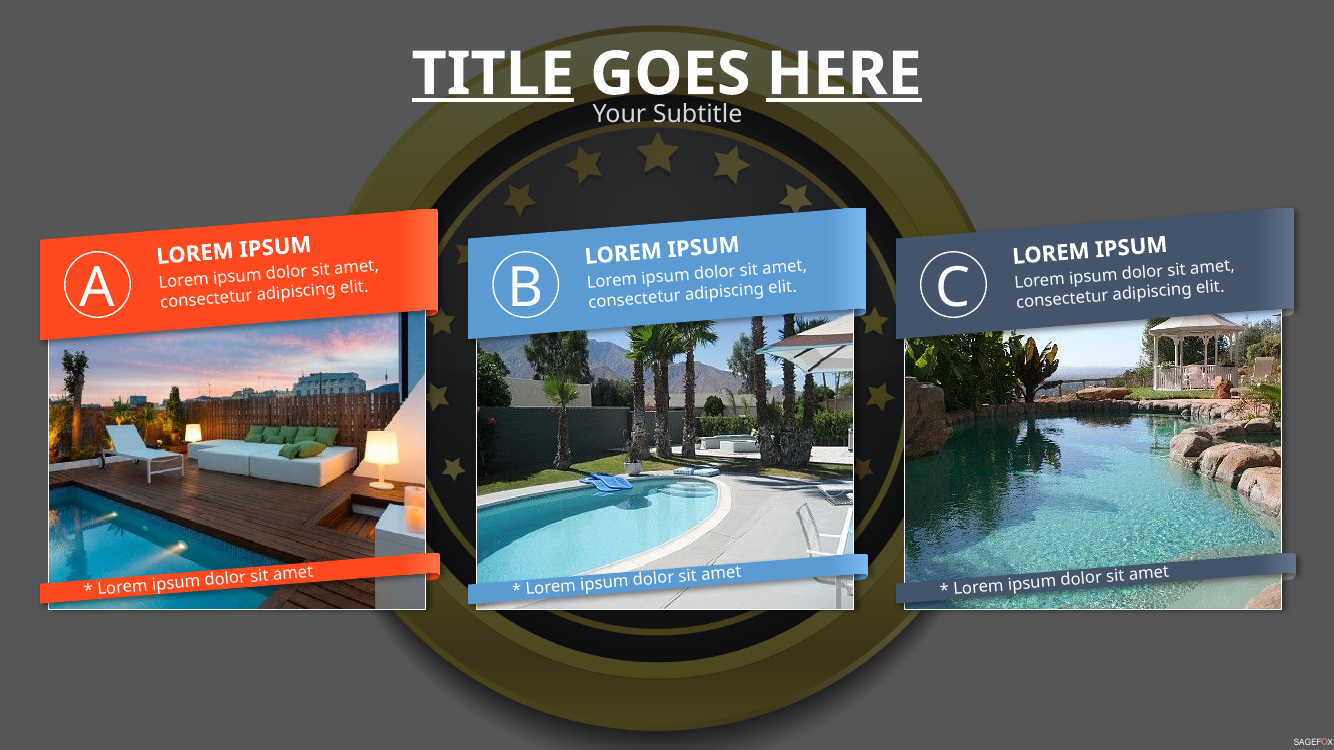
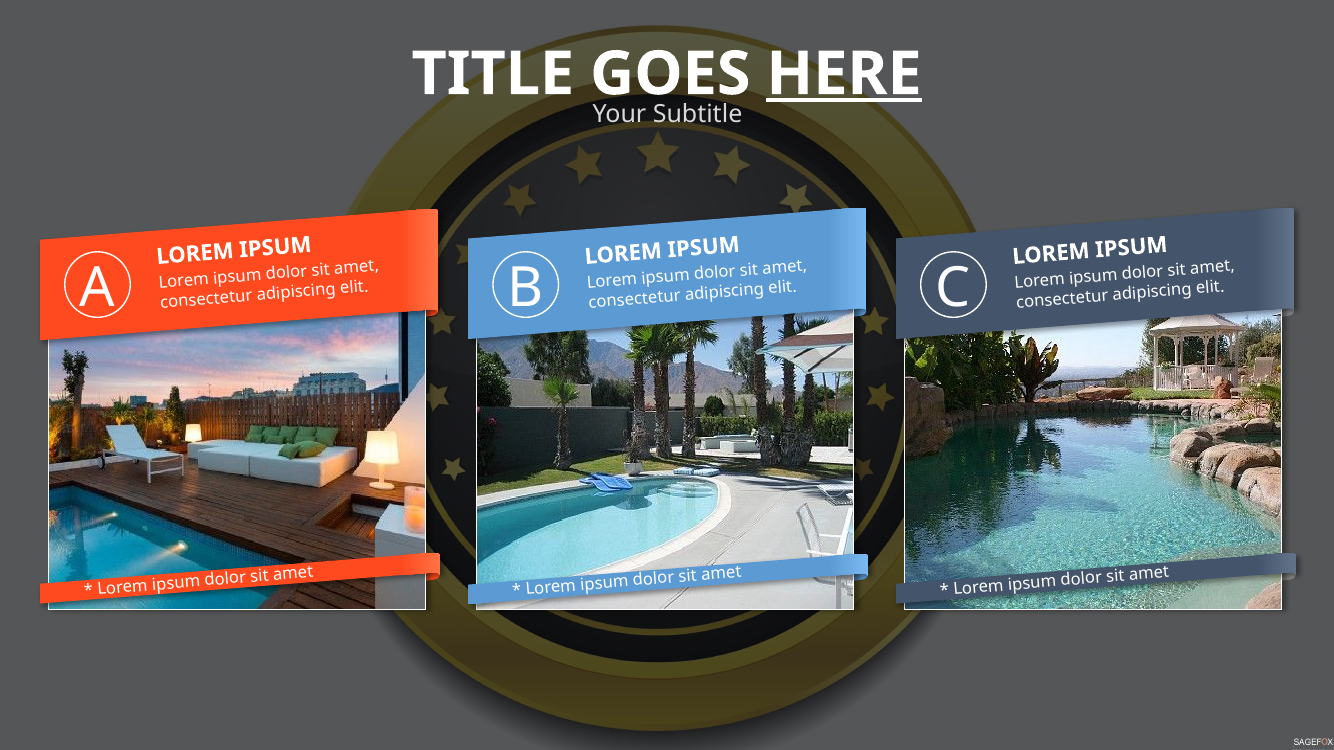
TITLE underline: present -> none (493, 74)
